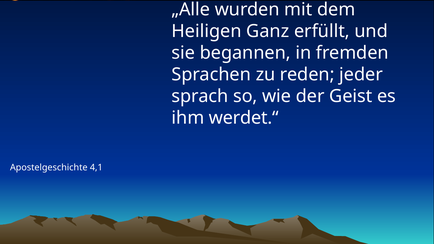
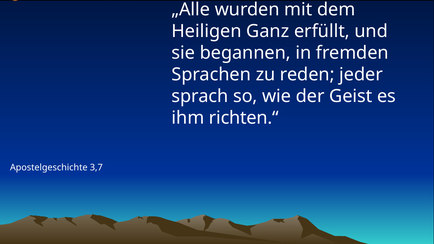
werdet.“: werdet.“ -> richten.“ (244, 118)
4,1: 4,1 -> 3,7 (96, 168)
